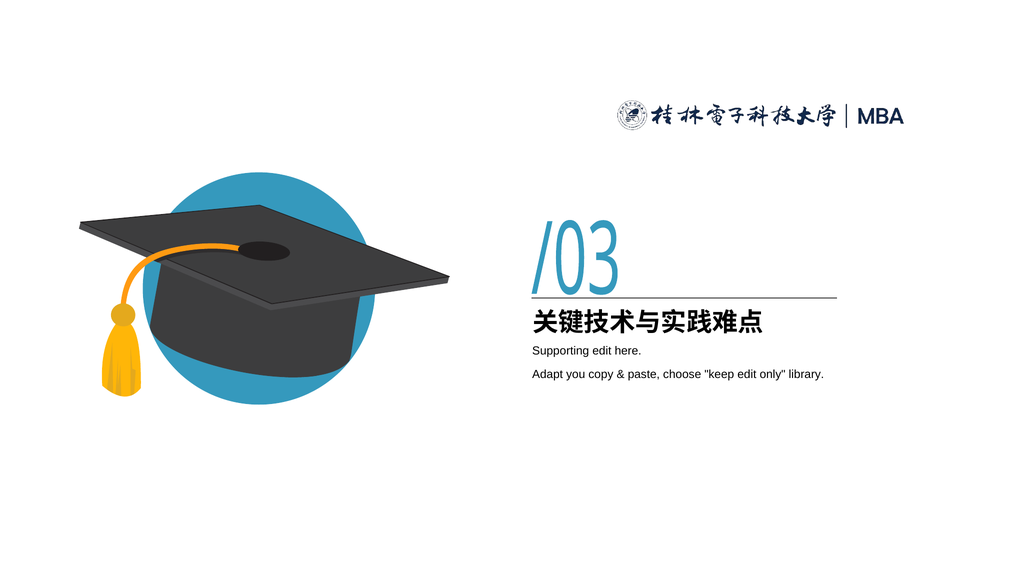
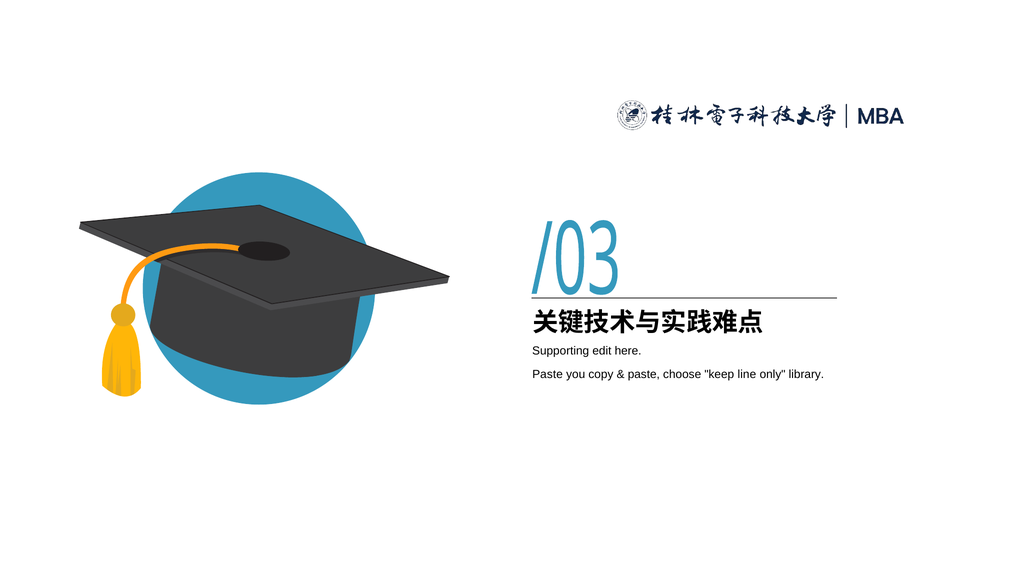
Adapt: Adapt -> Paste (548, 374)
keep edit: edit -> line (747, 374)
